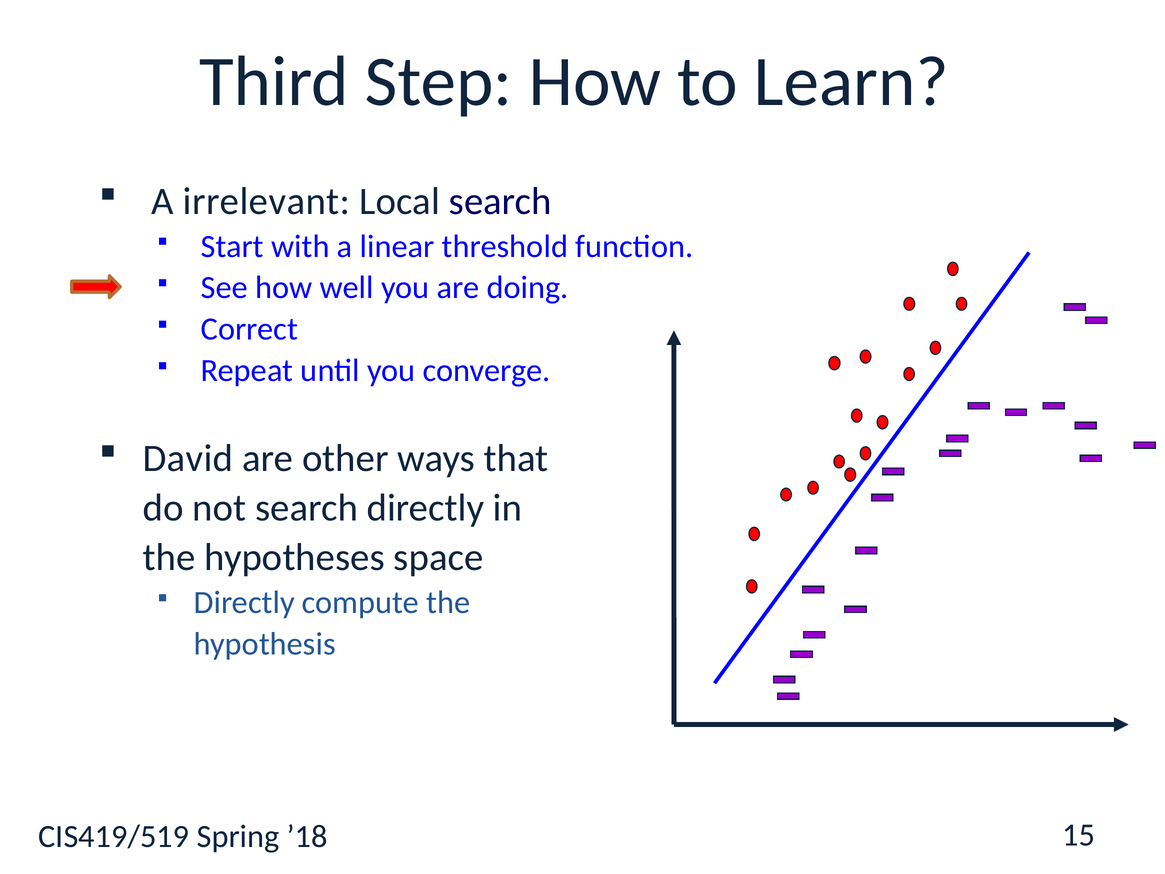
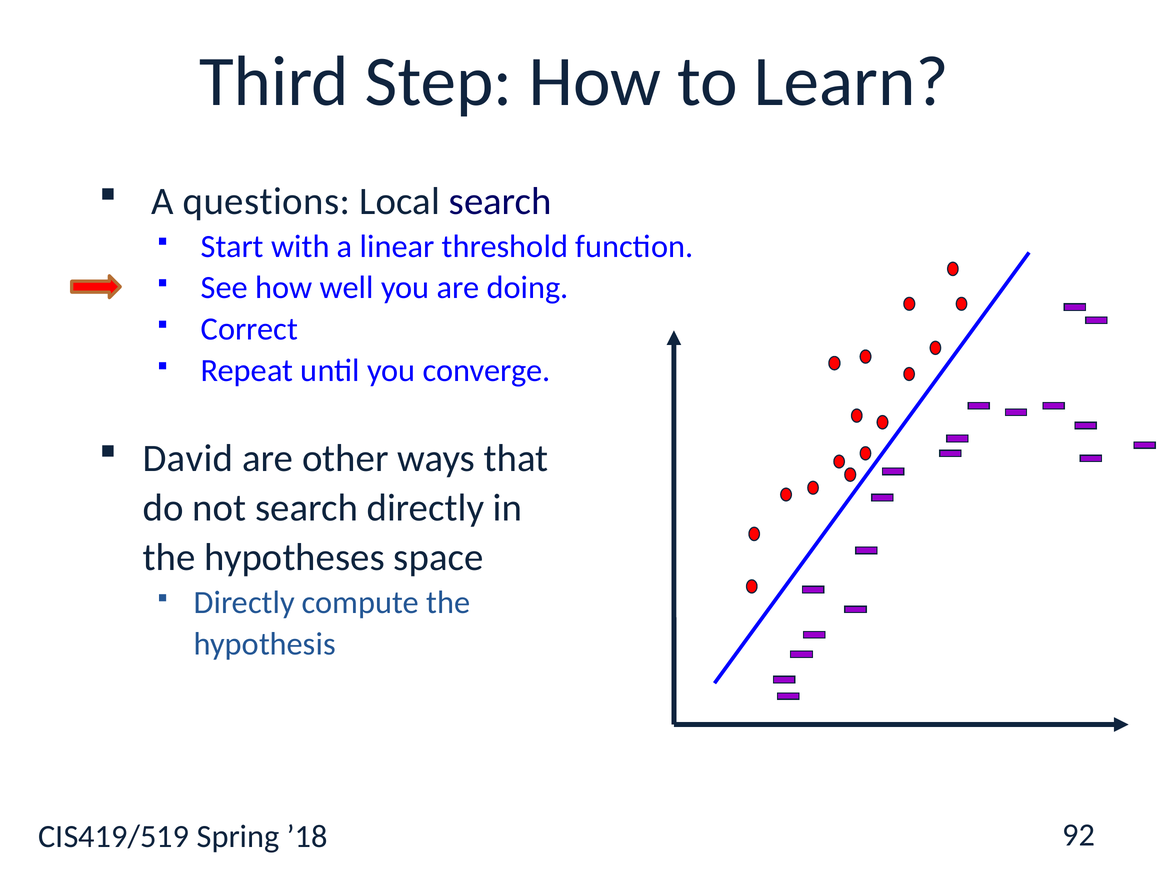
irrelevant: irrelevant -> questions (266, 201)
15: 15 -> 92 (1079, 835)
